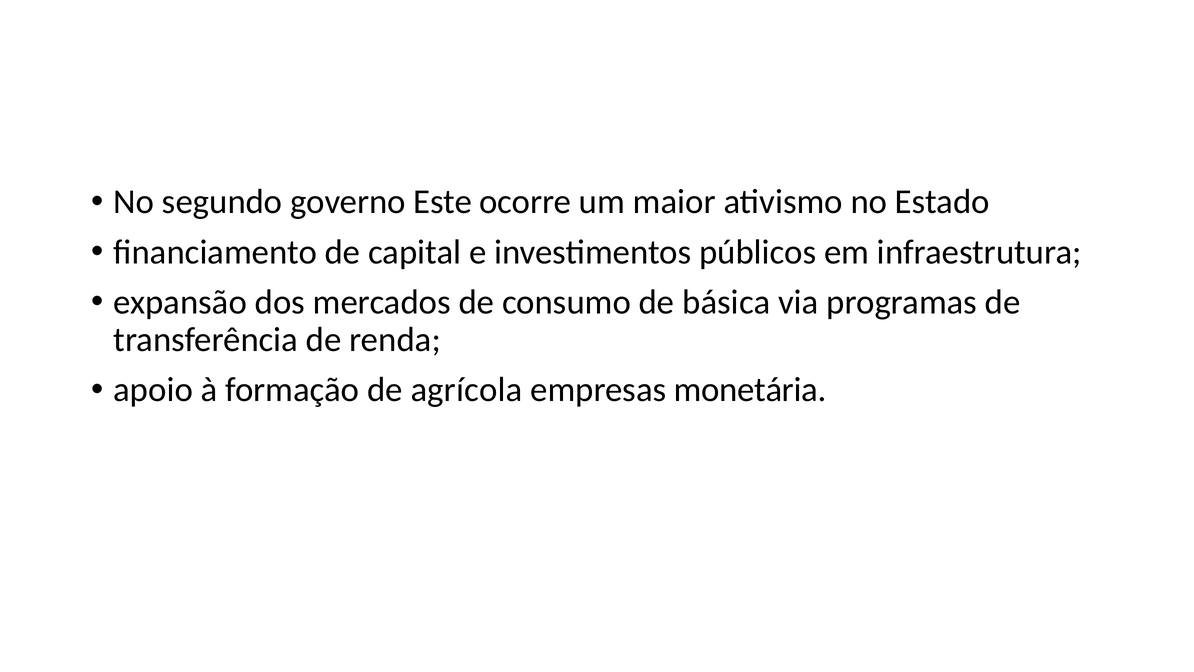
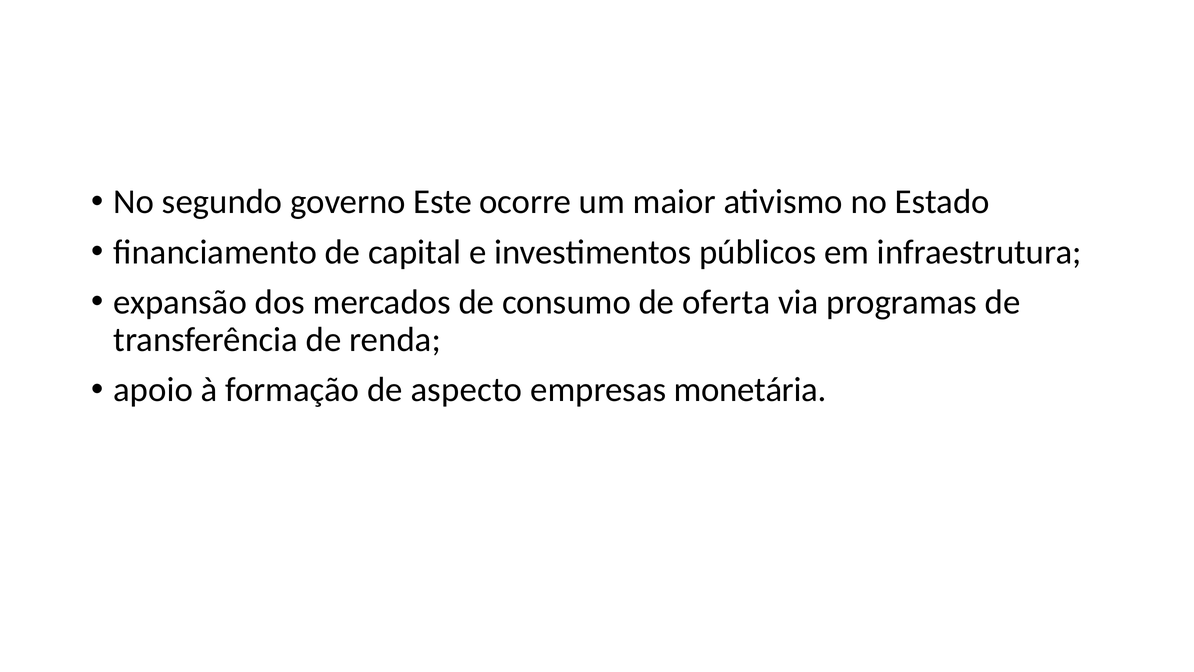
básica: básica -> oferta (726, 302)
agrícola: agrícola -> aspecto (466, 390)
